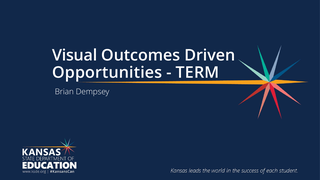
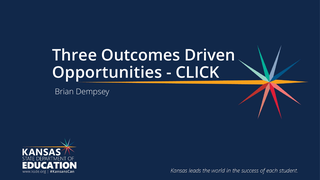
Visual: Visual -> Three (75, 55)
TERM: TERM -> CLICK (198, 73)
